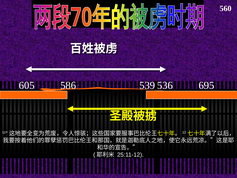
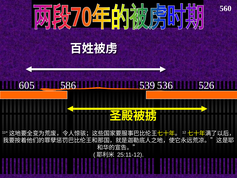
695: 695 -> 526 (206, 85)
